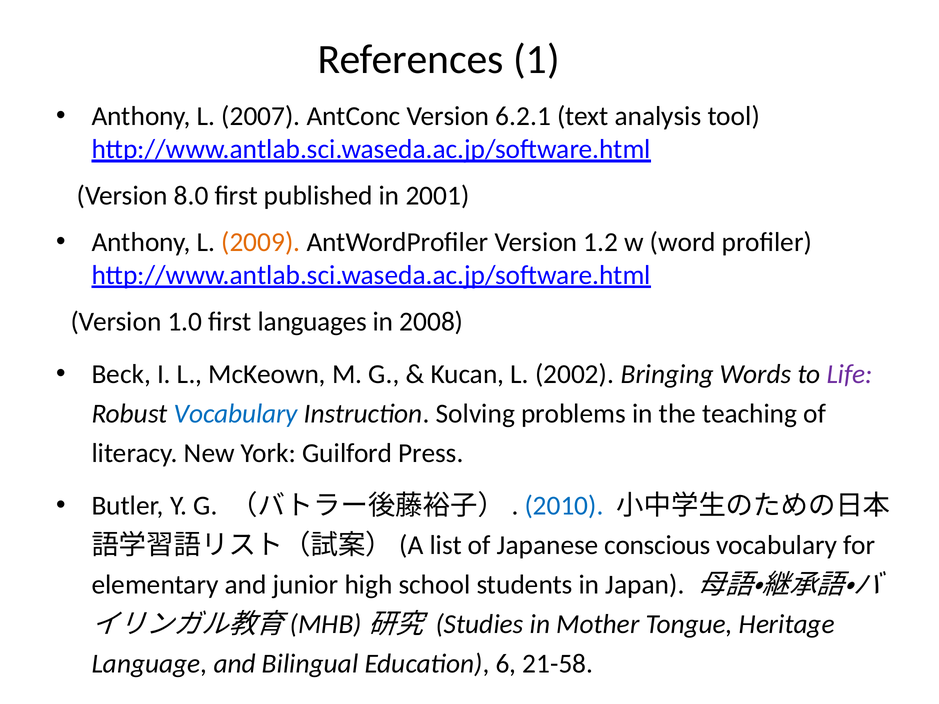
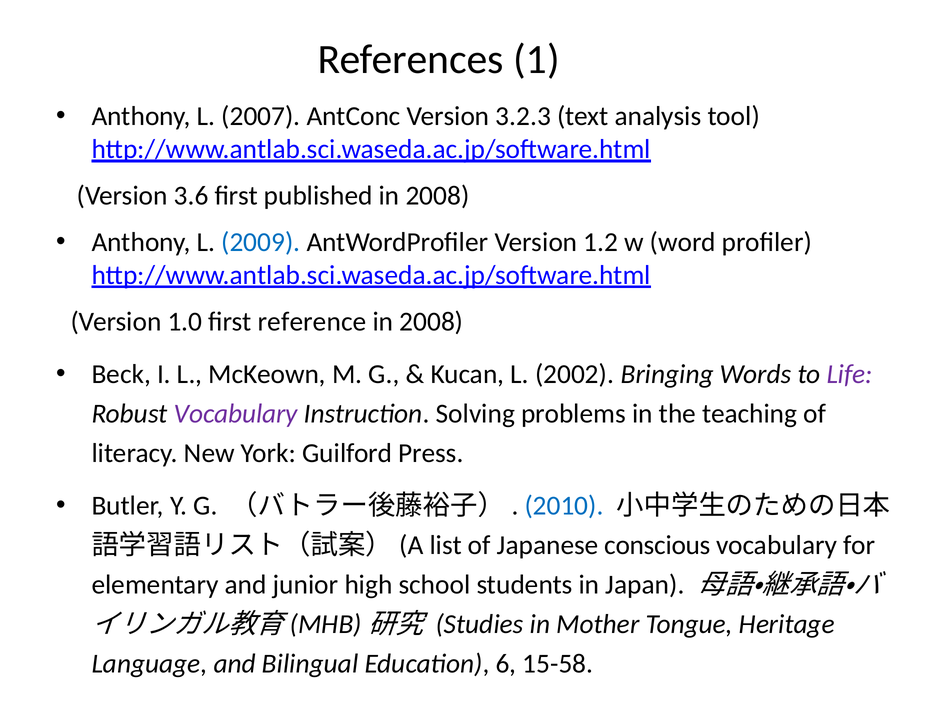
6.2.1: 6.2.1 -> 3.2.3 (523, 116)
8.0: 8.0 -> 3.6 (191, 196)
published in 2001: 2001 -> 2008 (437, 196)
2009 colour: orange -> blue (261, 242)
languages: languages -> reference (312, 322)
Vocabulary colour: blue -> purple (236, 414)
21-58: 21-58 -> 15-58 (558, 664)
